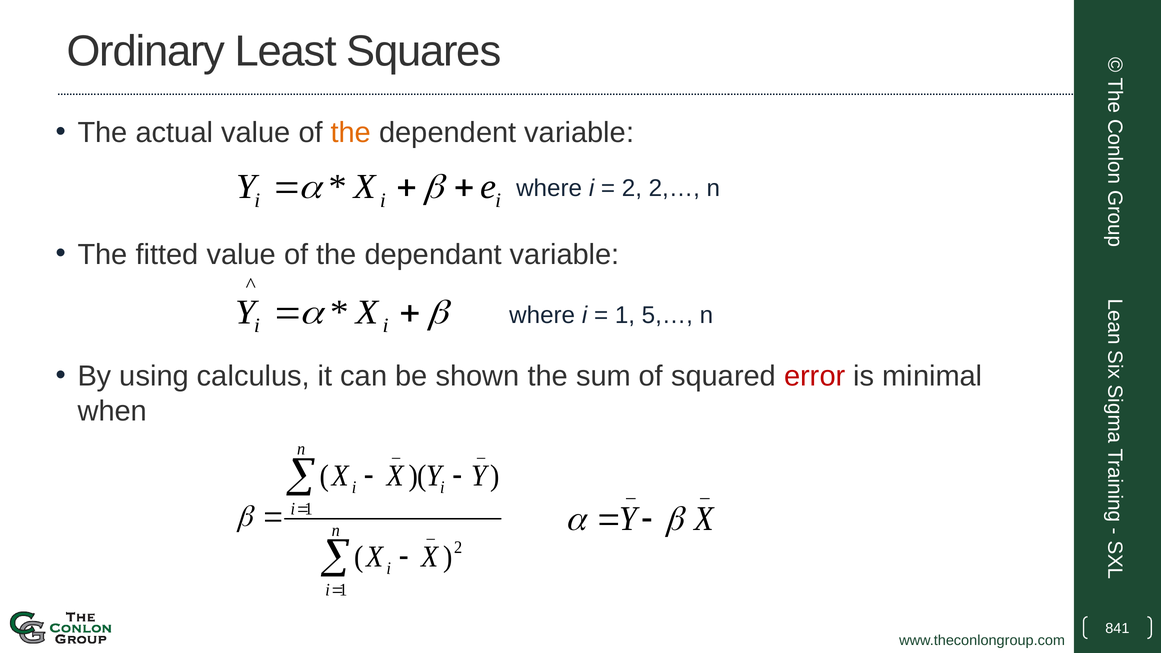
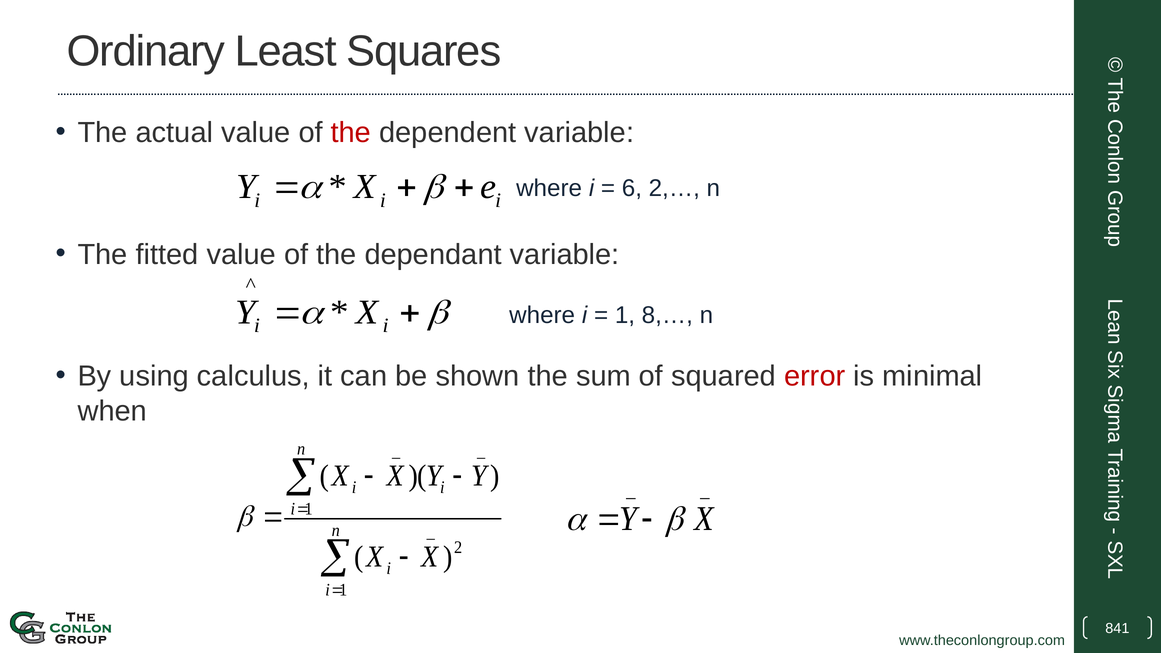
the colour: orange -> red (351, 133)
2: 2 -> 6 (632, 189)
5,…: 5,… -> 8,… (667, 315)
